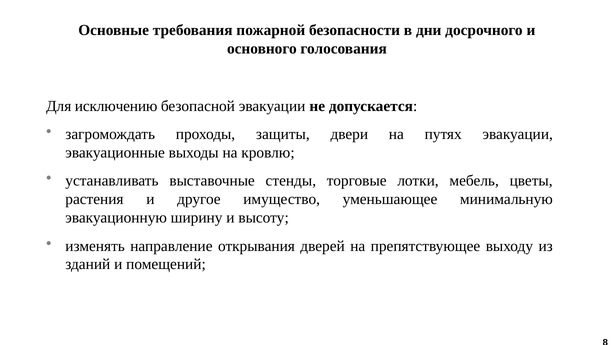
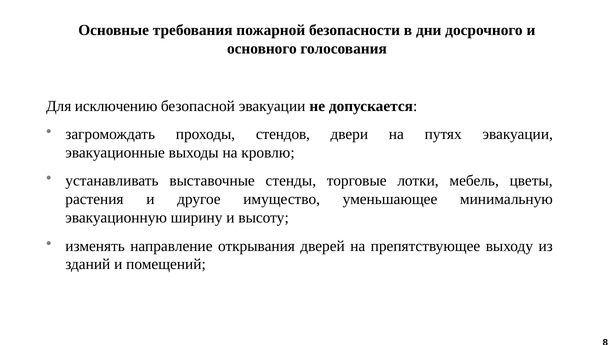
защиты: защиты -> стендов (283, 134)
